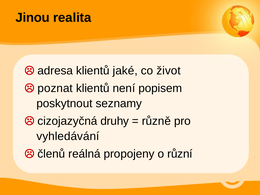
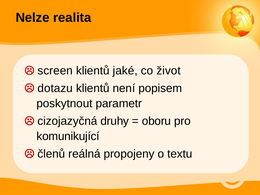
Jinou: Jinou -> Nelze (33, 18)
adresa: adresa -> screen (55, 71)
poznat: poznat -> dotazu (55, 88)
seznamy: seznamy -> parametr (119, 104)
různě: různě -> oboru (156, 121)
vyhledávání: vyhledávání -> komunikující (68, 136)
různí: různí -> textu (180, 154)
